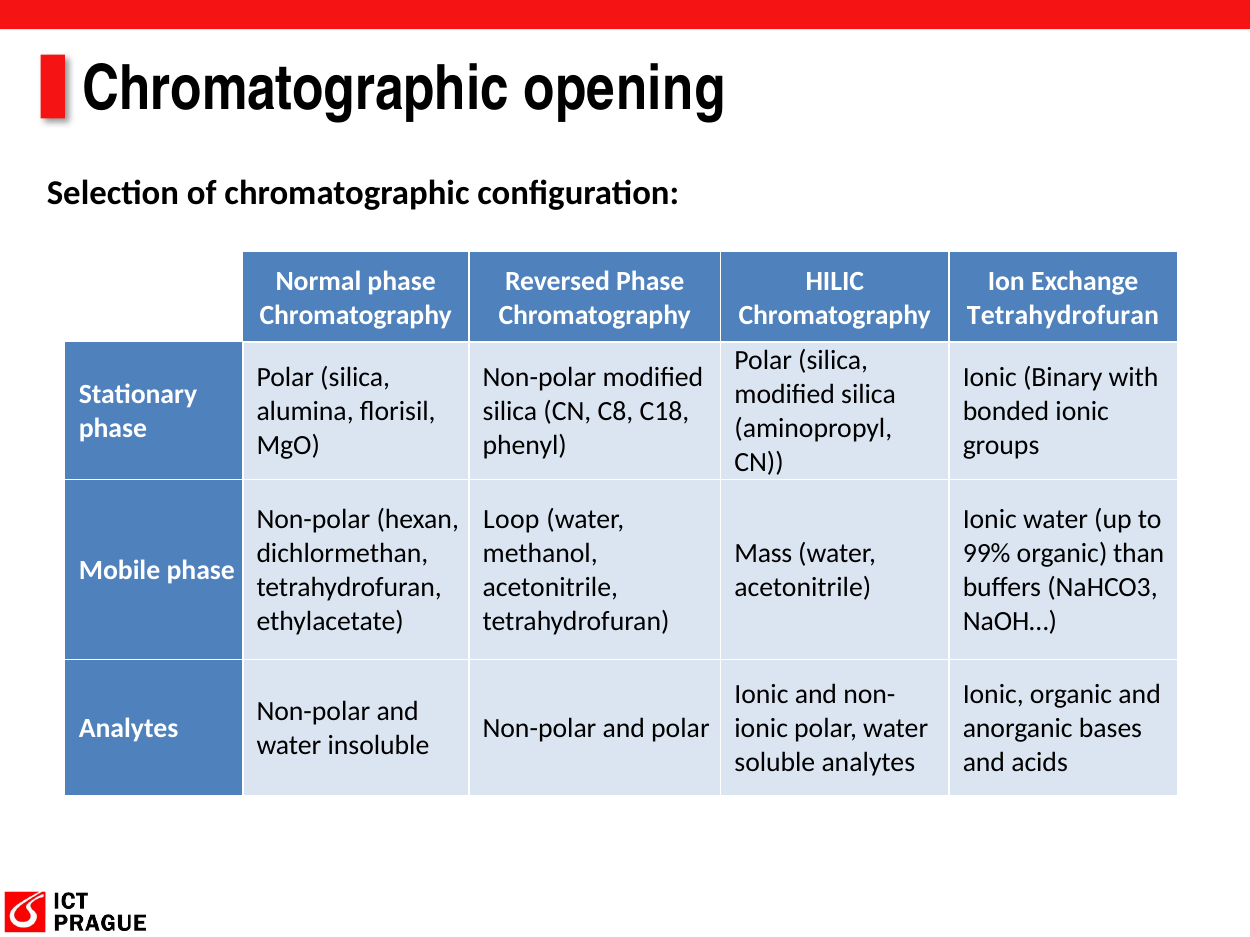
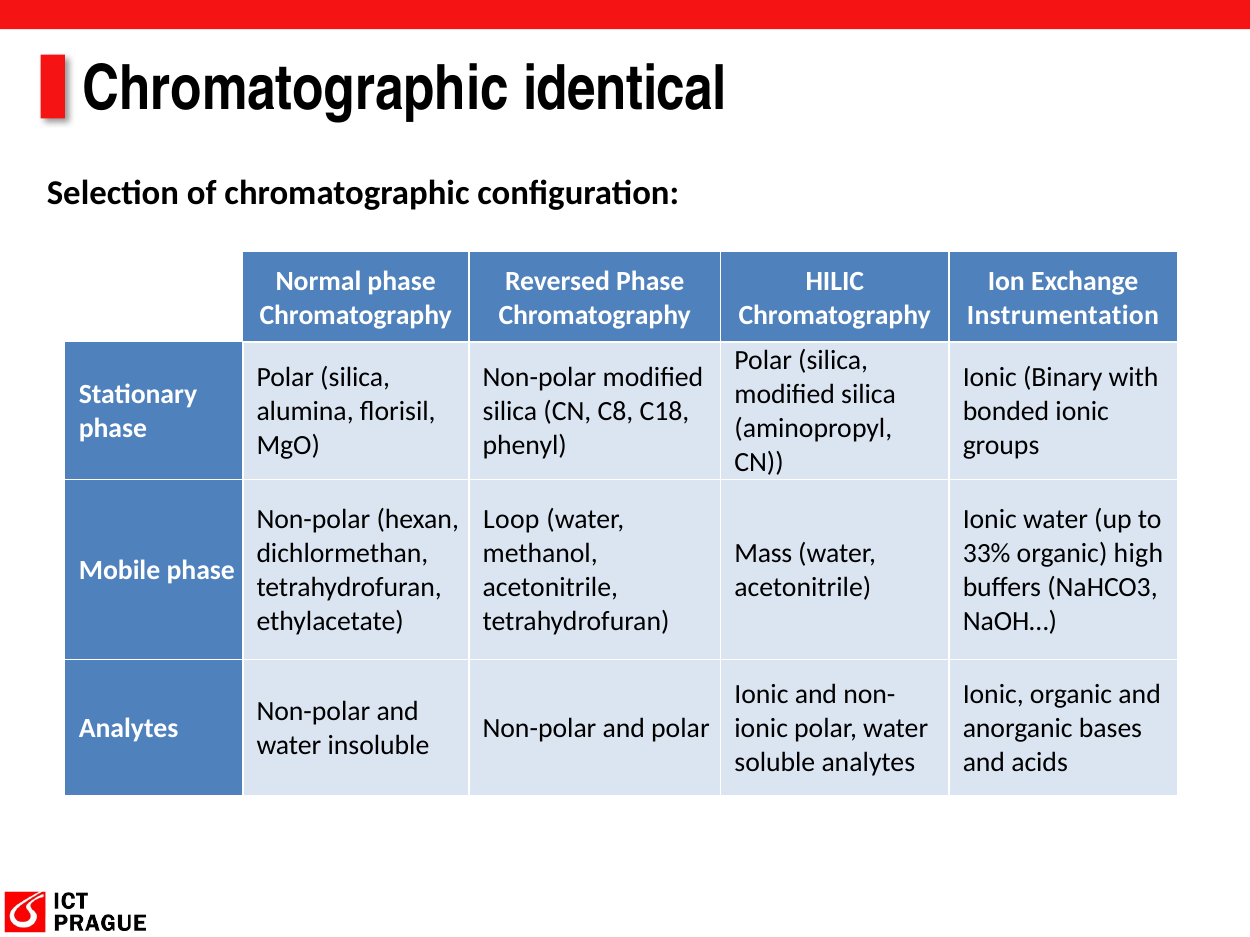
opening: opening -> identical (625, 89)
Tetrahydrofuran: Tetrahydrofuran -> Instrumentation (1063, 315)
99%: 99% -> 33% (987, 554)
than: than -> high (1138, 554)
